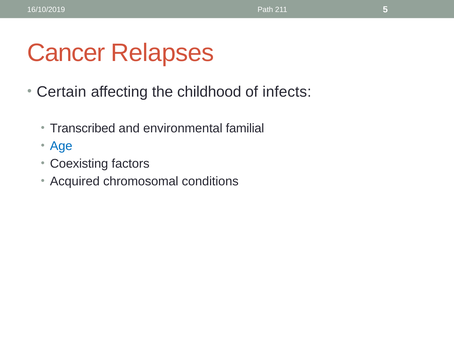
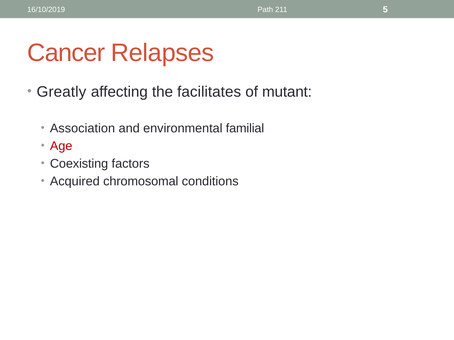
Certain: Certain -> Greatly (61, 92)
childhood: childhood -> facilitates (209, 92)
infects: infects -> mutant (287, 92)
Transcribed: Transcribed -> Association (83, 129)
Age colour: blue -> red (61, 146)
